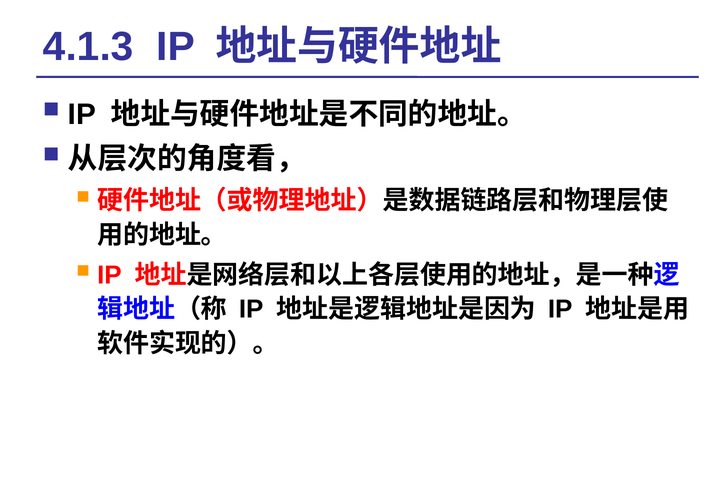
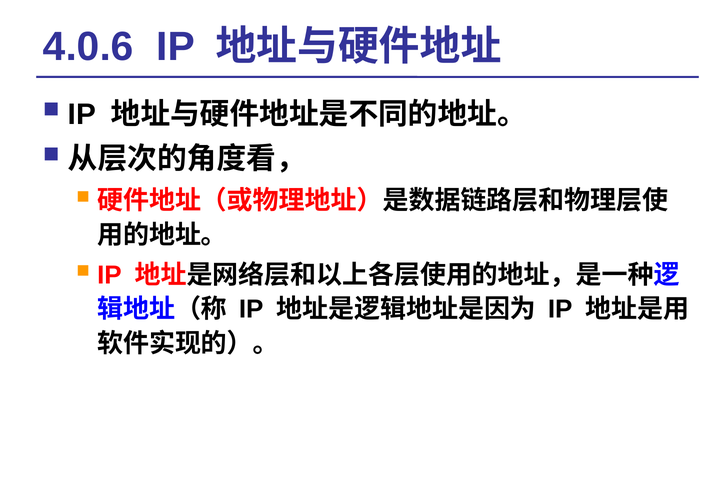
4.1.3: 4.1.3 -> 4.0.6 (88, 47)
